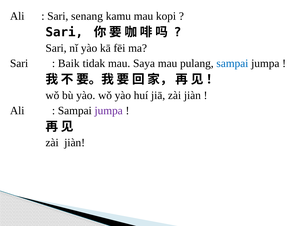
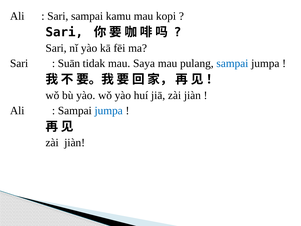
Sari senang: senang -> sampai (87, 16)
Baik: Baik -> Suān (69, 63)
jumpa colour: purple -> blue (109, 110)
